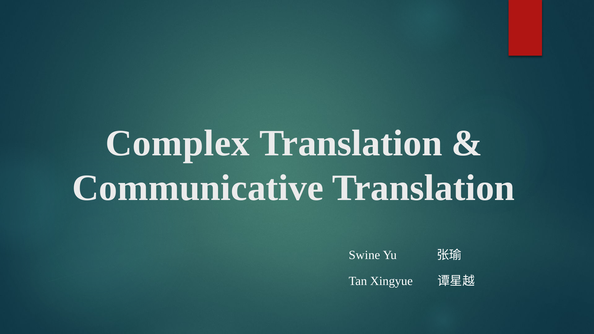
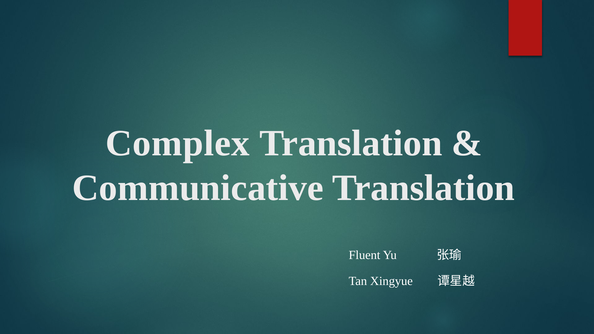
Swine: Swine -> Fluent (364, 255)
